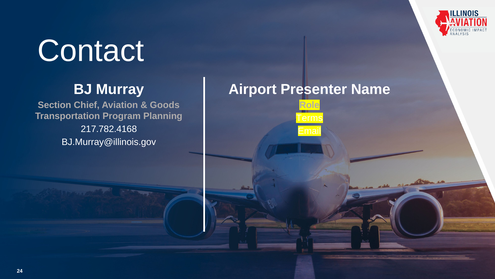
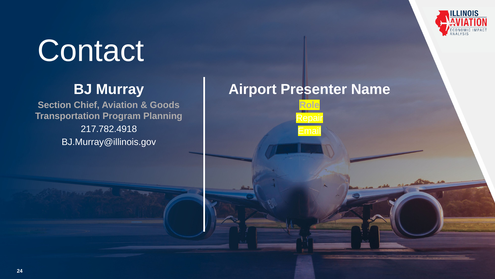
Terms: Terms -> Repair (310, 118)
217.782.4168: 217.782.4168 -> 217.782.4918 (109, 129)
